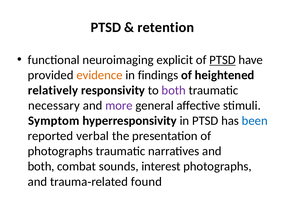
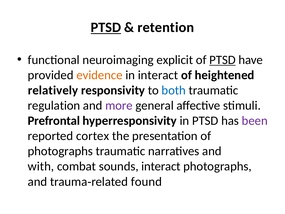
PTSD underline: none -> present (106, 27)
in findings: findings -> interact (158, 75)
both colour: purple -> blue (174, 90)
necessary: necessary -> regulation (54, 105)
Symptom: Symptom -> Prefrontal (54, 121)
been colour: blue -> purple (255, 121)
verbal: verbal -> cortex (93, 136)
both: both -> with (41, 166)
sounds interest: interest -> interact (161, 166)
